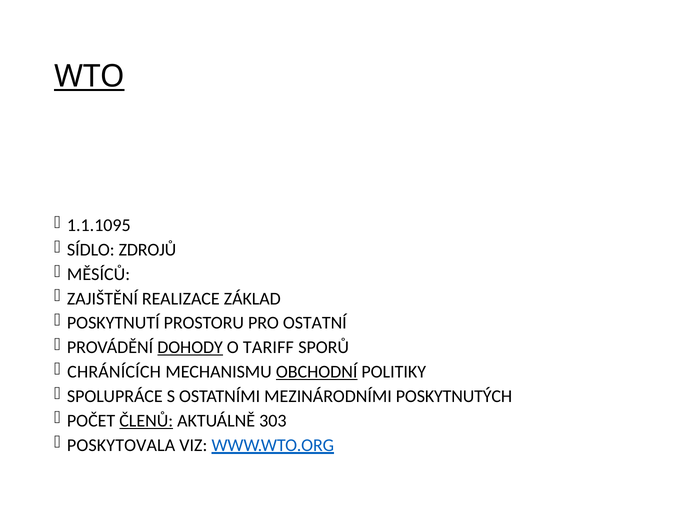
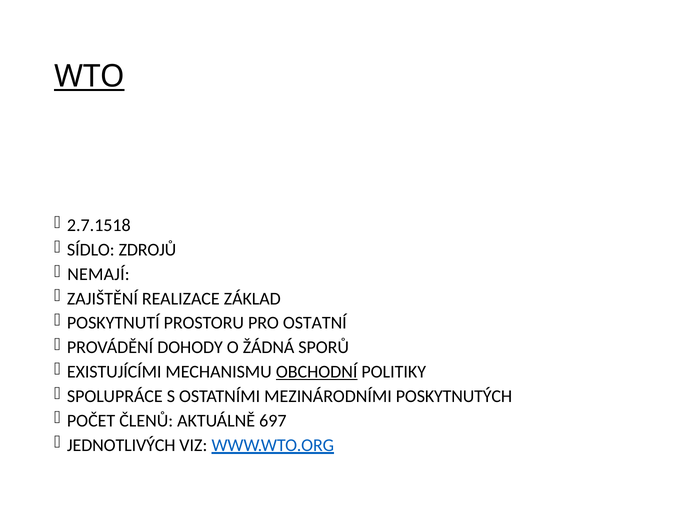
1.1.1095: 1.1.1095 -> 2.7.1518 (99, 225)
MĚSÍCŮ: MĚSÍCŮ -> NEMAJÍ (98, 274)
DOHODY underline: present -> none (190, 348)
TARIFF: TARIFF -> ŽÁDNÁ (269, 348)
CHRÁNÍCÍCH: CHRÁNÍCÍCH -> EXISTUJÍCÍMI (114, 372)
ČLENŮ underline: present -> none (146, 421)
303: 303 -> 697 (273, 421)
POSKYTOVALA: POSKYTOVALA -> JEDNOTLIVÝCH (121, 445)
